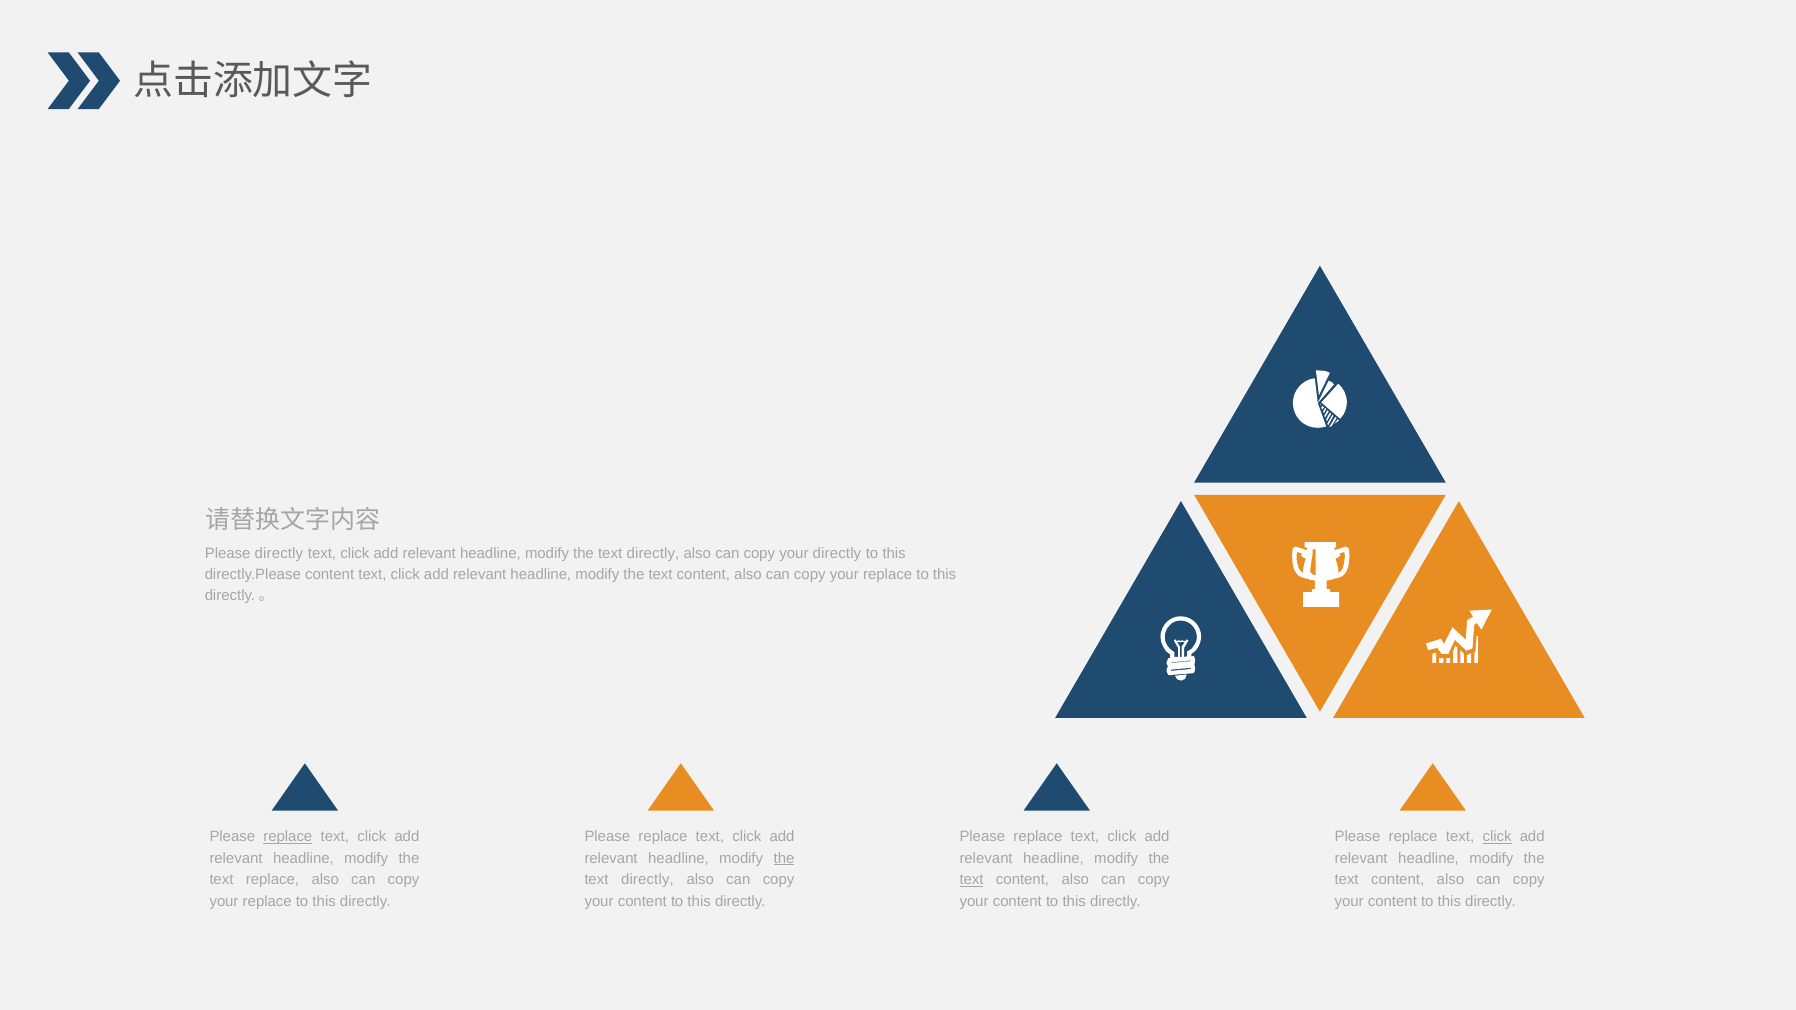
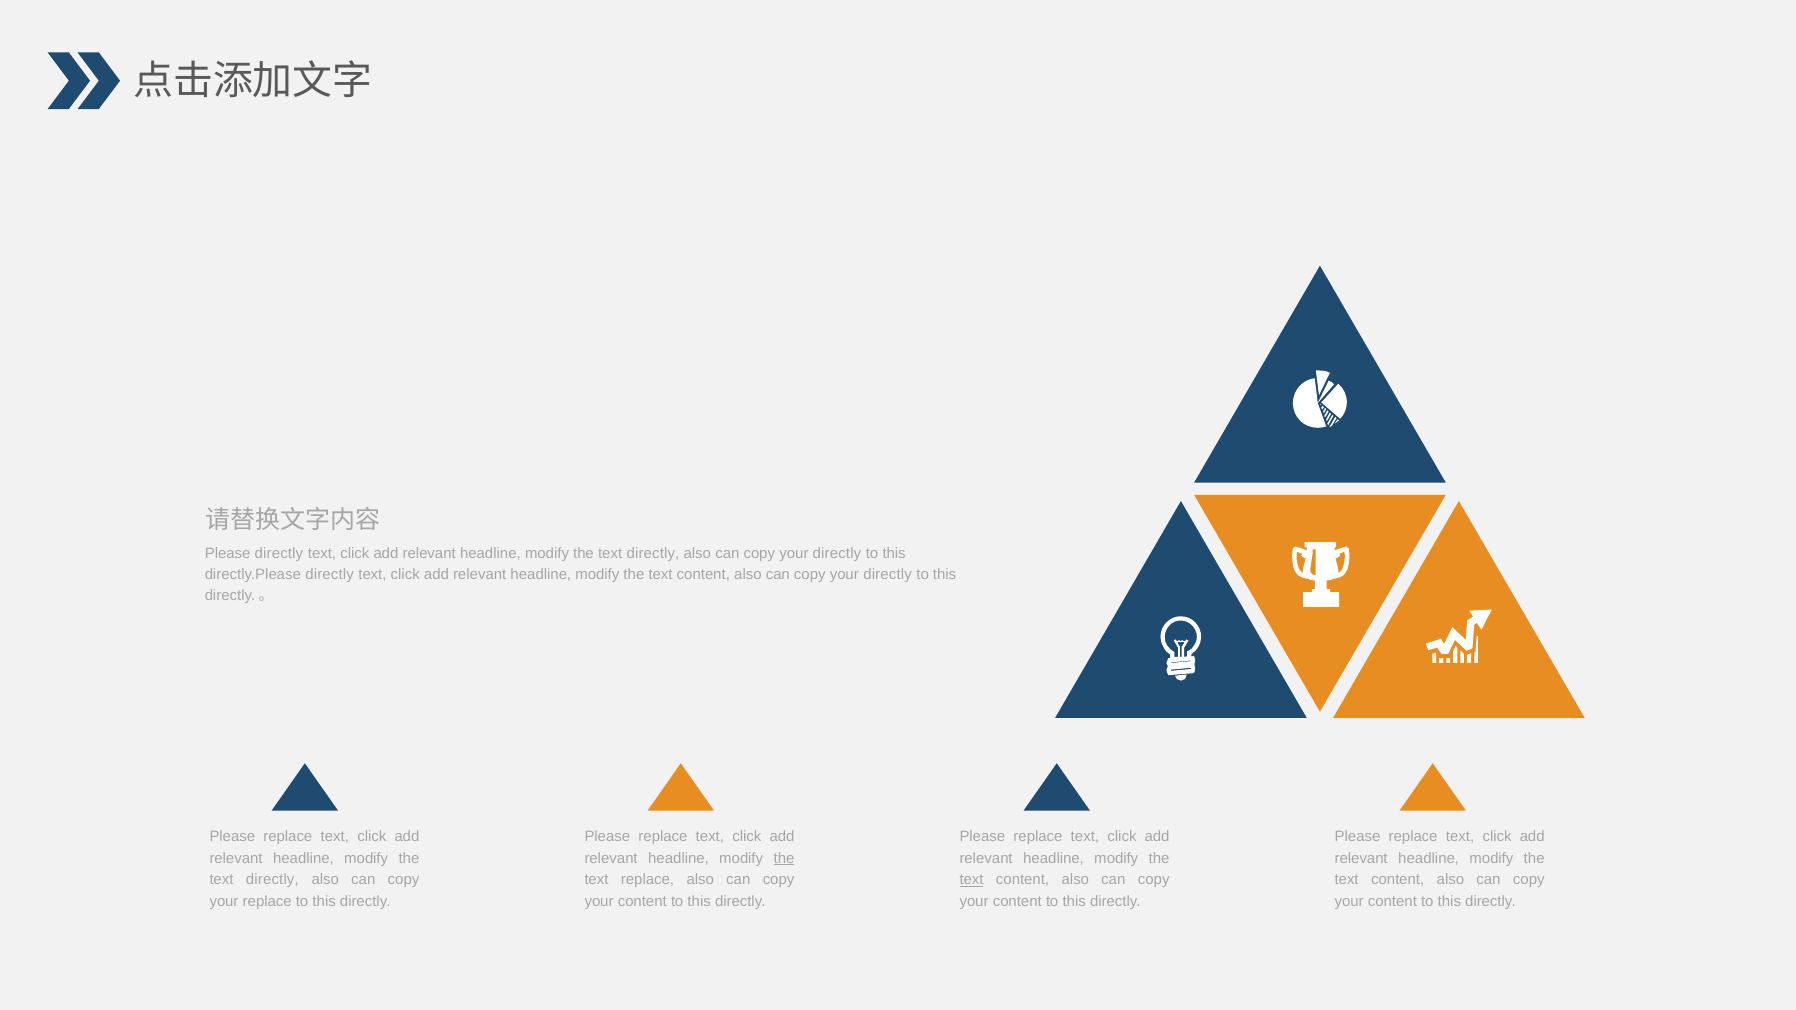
directly.Please content: content -> directly (330, 575)
replace: replace -> directly (888, 575)
replace underline: present -> none (288, 837)
click underline: present -> none (1497, 837)
replace: replace -> directly (272, 880)
directly: directly -> replace (648, 880)
